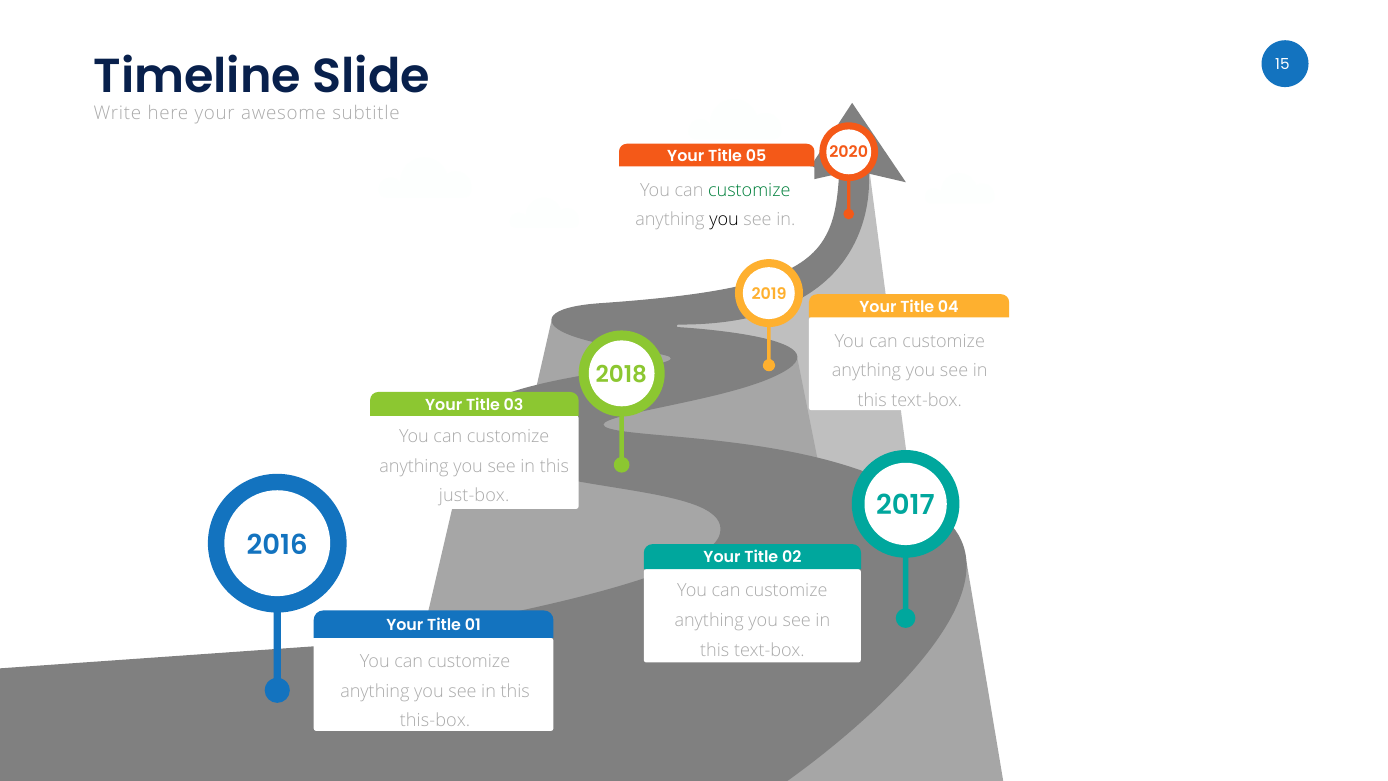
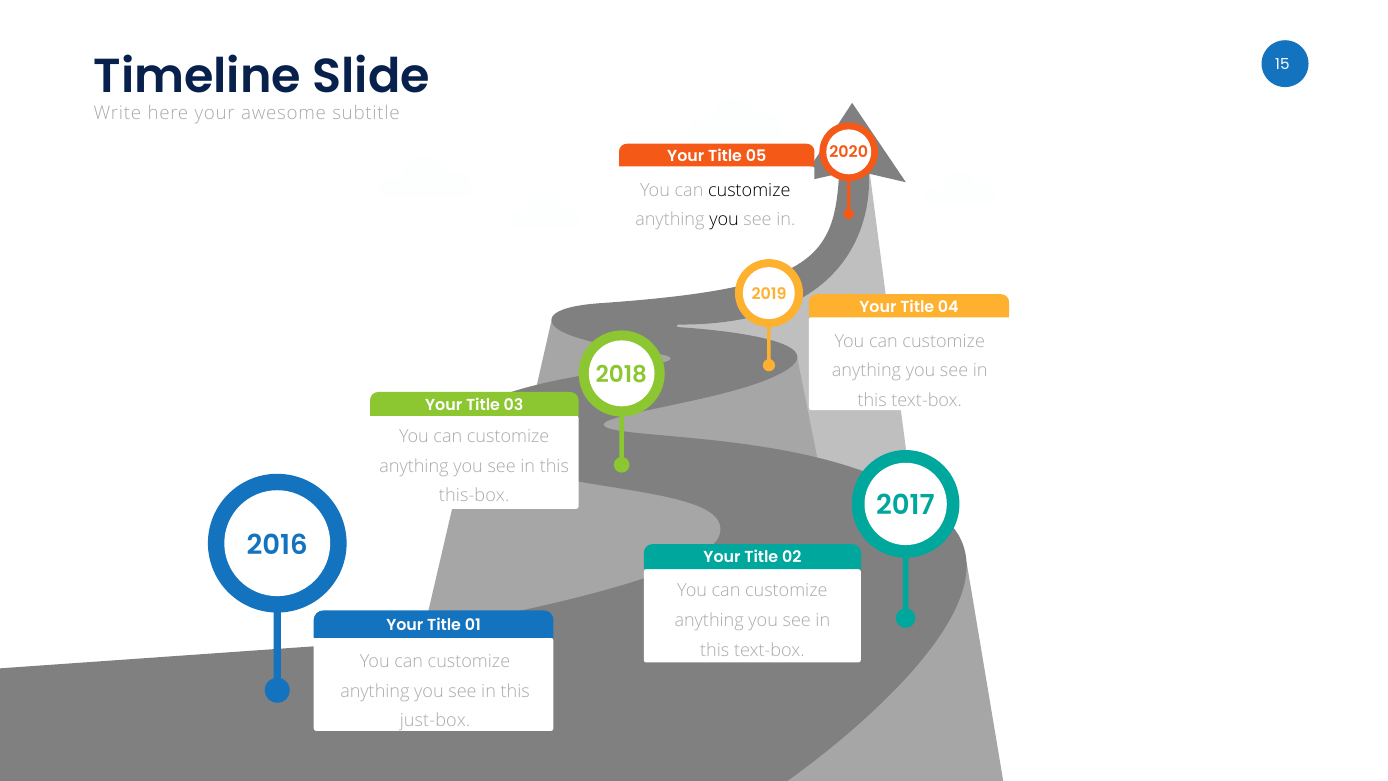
customize colour: green -> black (749, 190)
just-box: just-box -> this-box (474, 496)
this-box: this-box -> just-box (435, 721)
